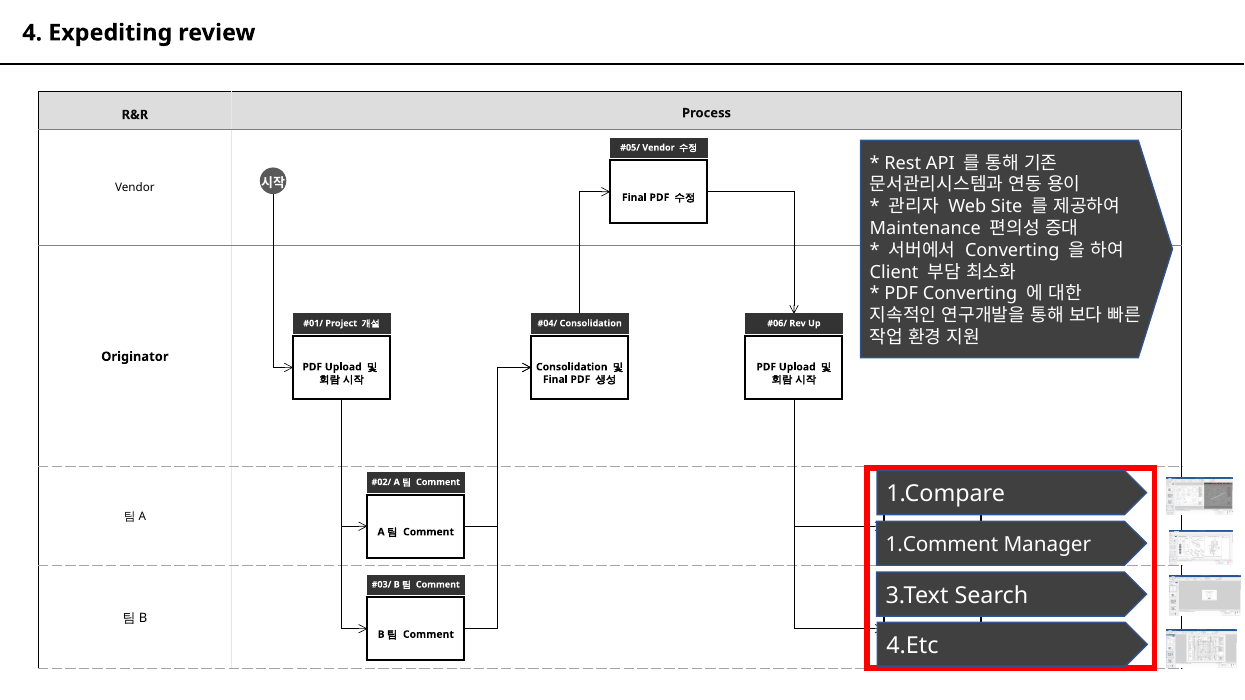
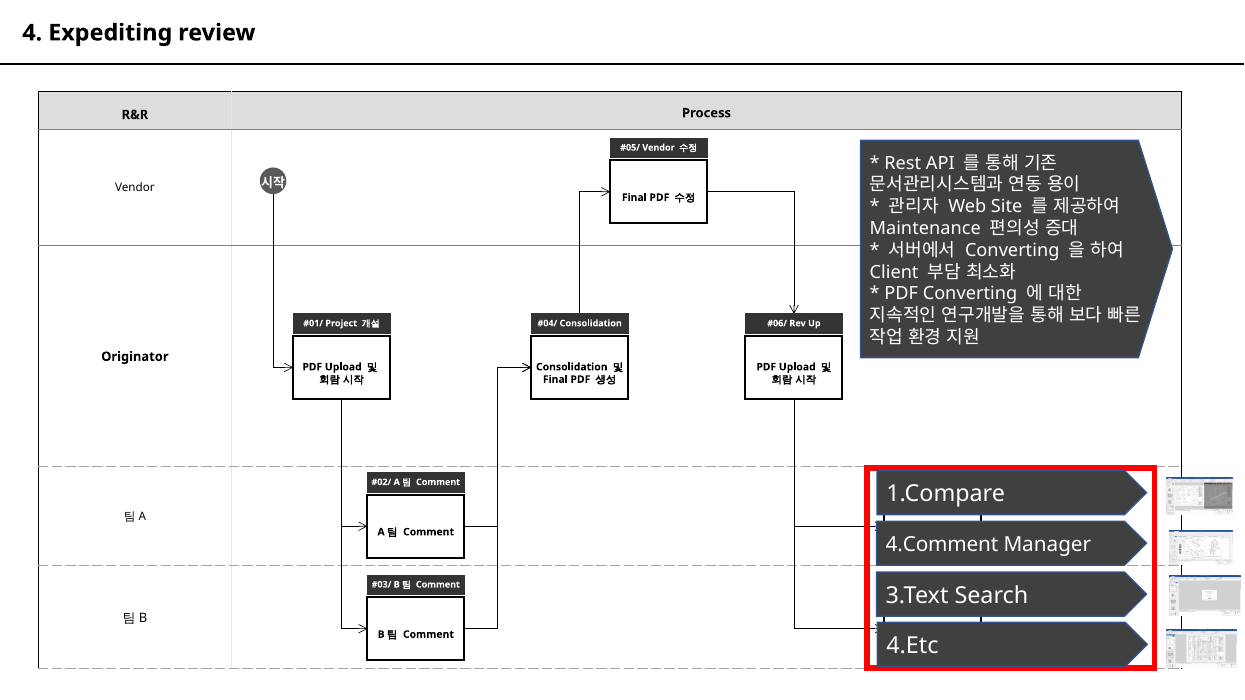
1.Comment: 1.Comment -> 4.Comment (942, 545)
